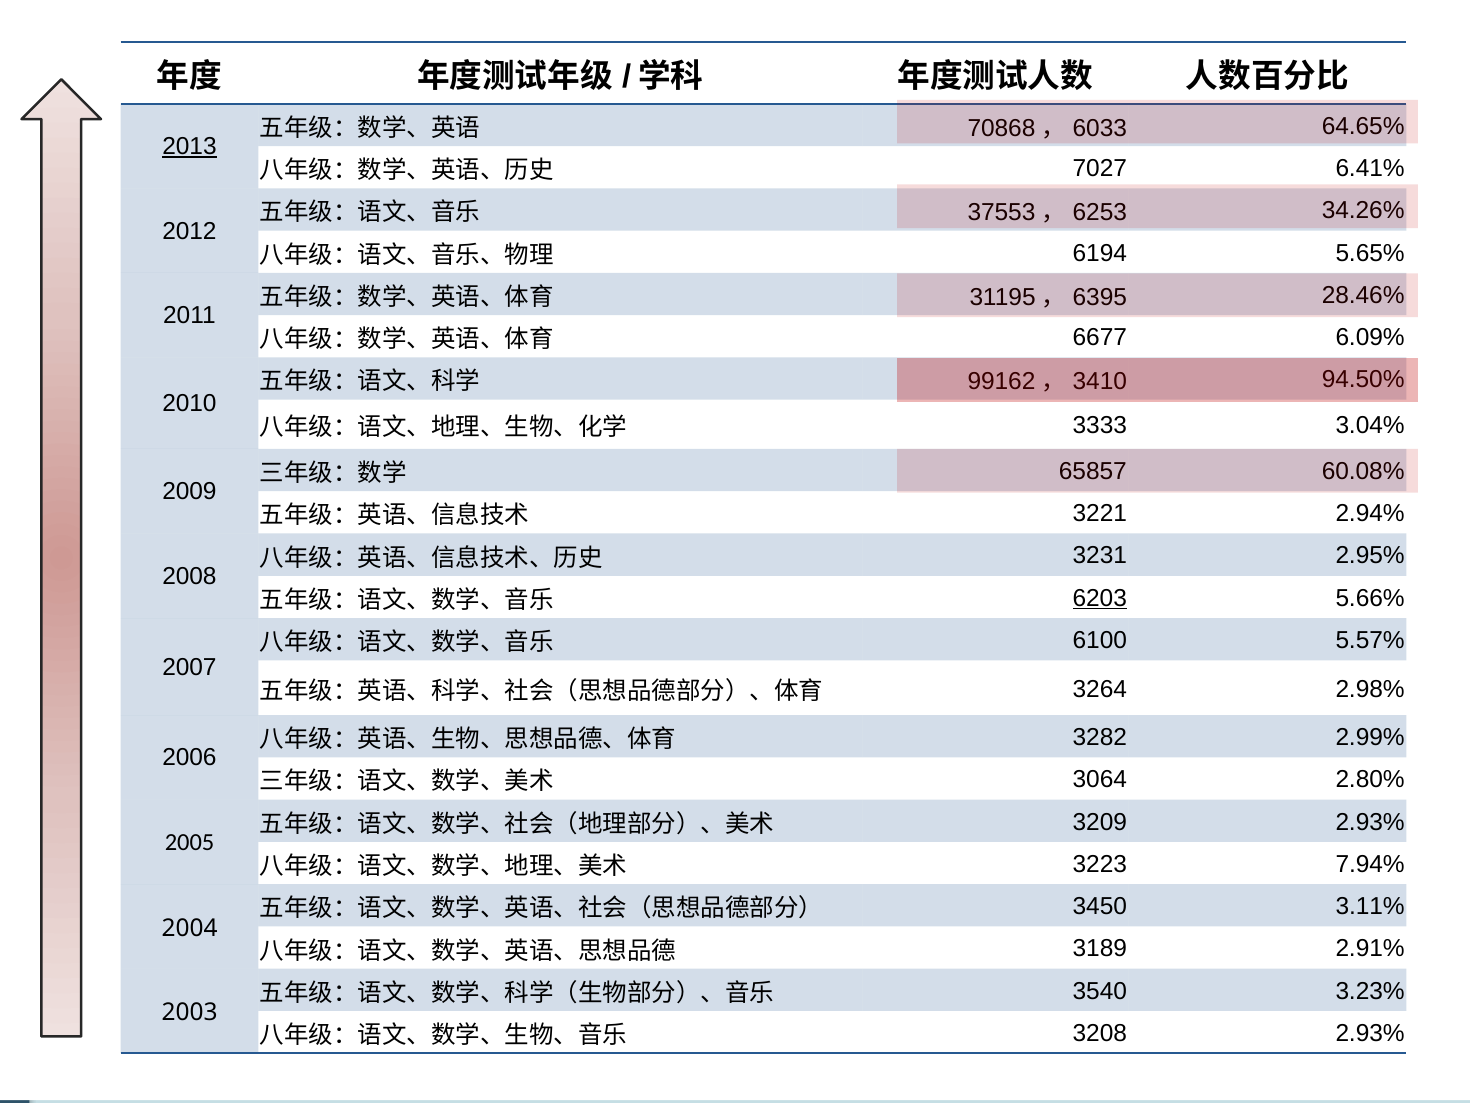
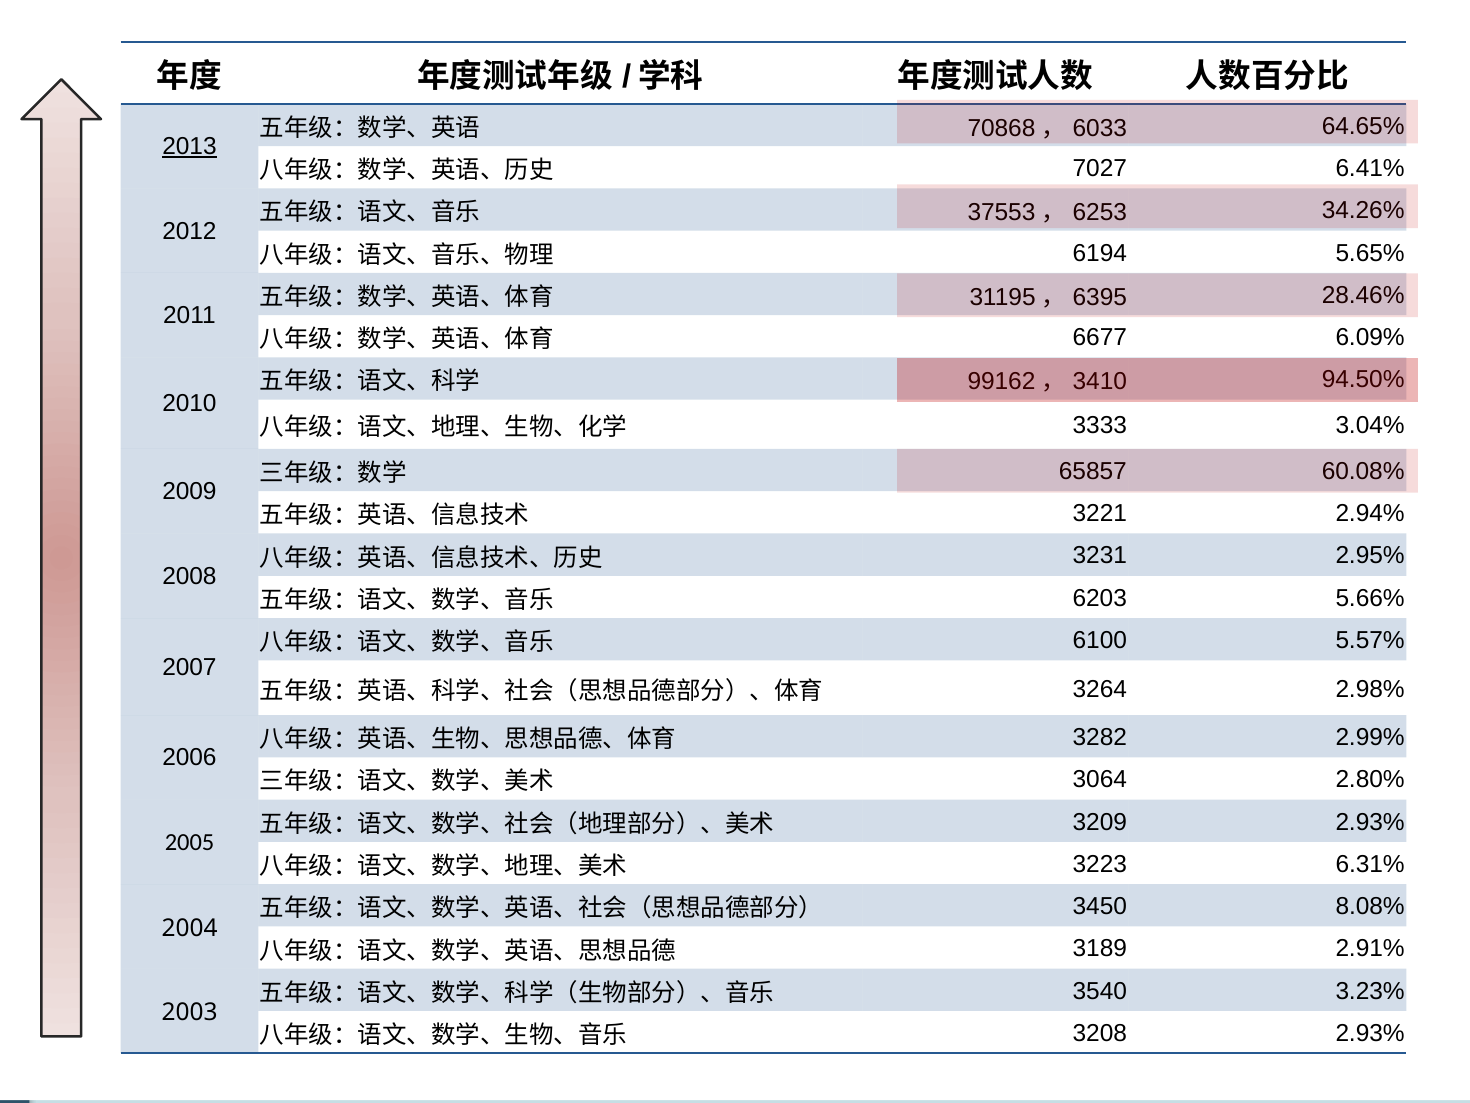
6203 underline: present -> none (1100, 598)
7.94%: 7.94% -> 6.31% (1370, 864)
3.11%: 3.11% -> 8.08% (1370, 906)
